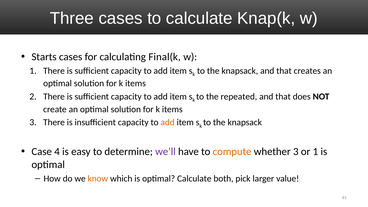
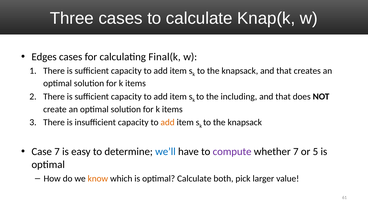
Starts: Starts -> Edges (44, 57)
repeated: repeated -> including (239, 97)
Case 4: 4 -> 7 (57, 152)
we’ll colour: purple -> blue (165, 152)
compute colour: orange -> purple (232, 152)
whether 3: 3 -> 7 (296, 152)
or 1: 1 -> 5 (315, 152)
